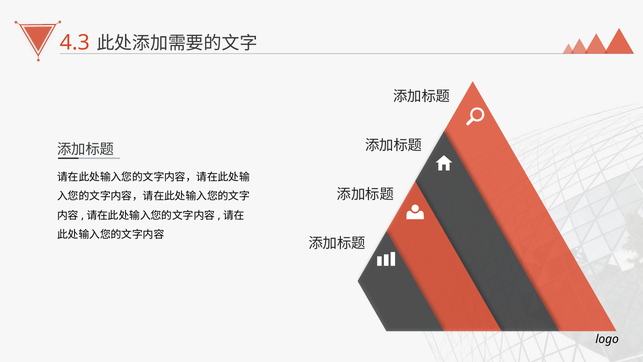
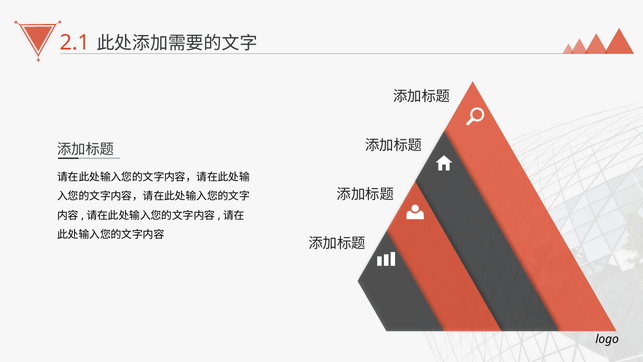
4.3: 4.3 -> 2.1 (75, 43)
